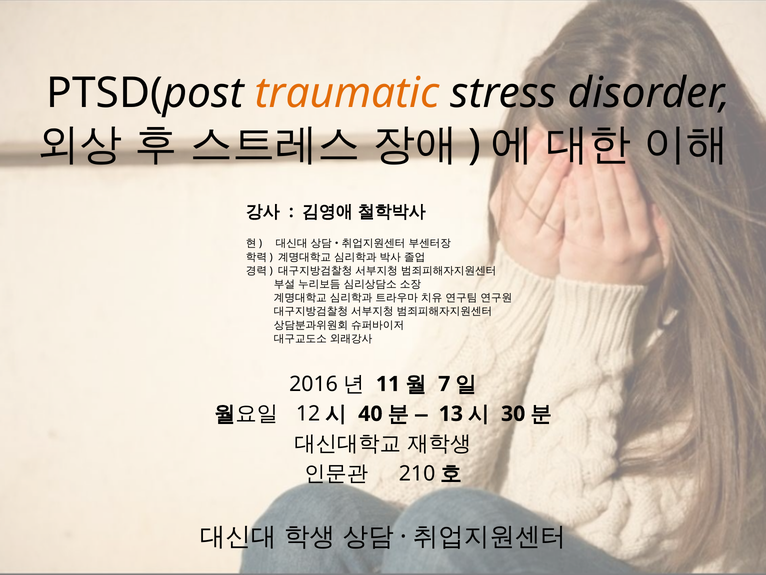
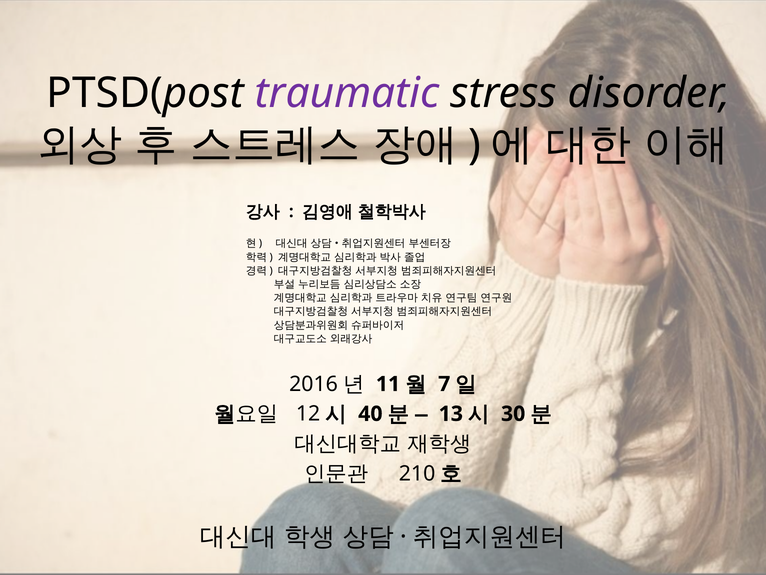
traumatic colour: orange -> purple (347, 93)
